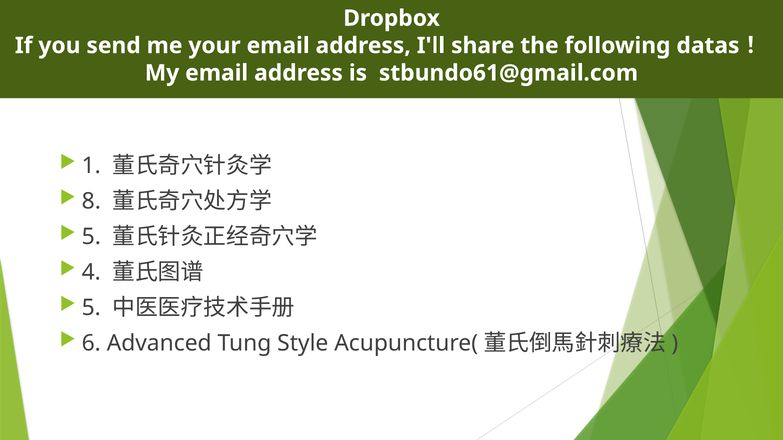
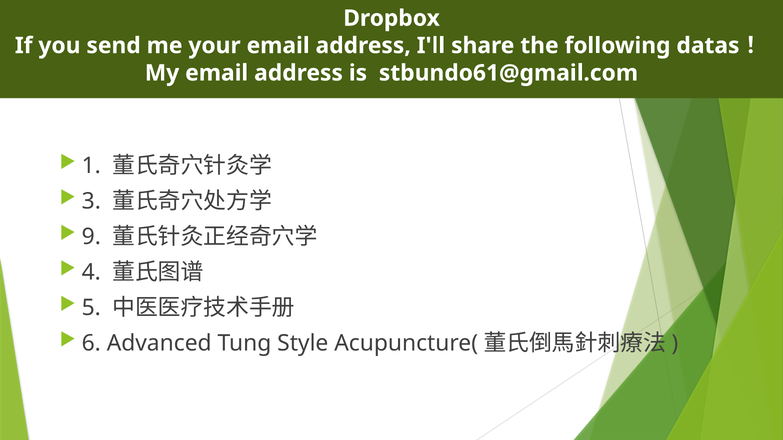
8: 8 -> 3 (91, 201)
5: 5 -> 9 (91, 237)
